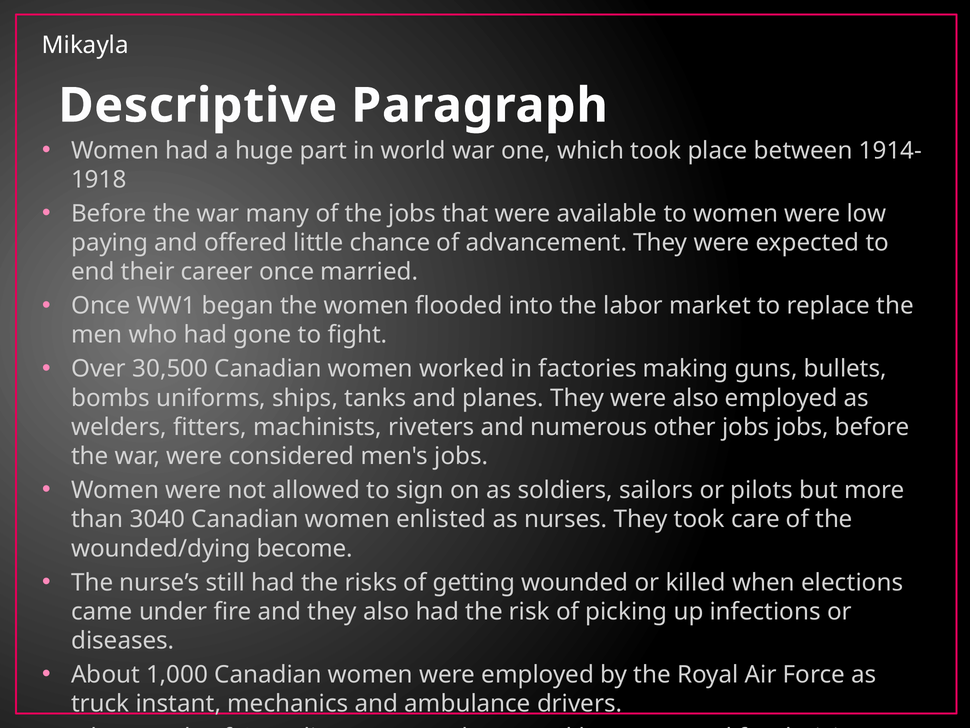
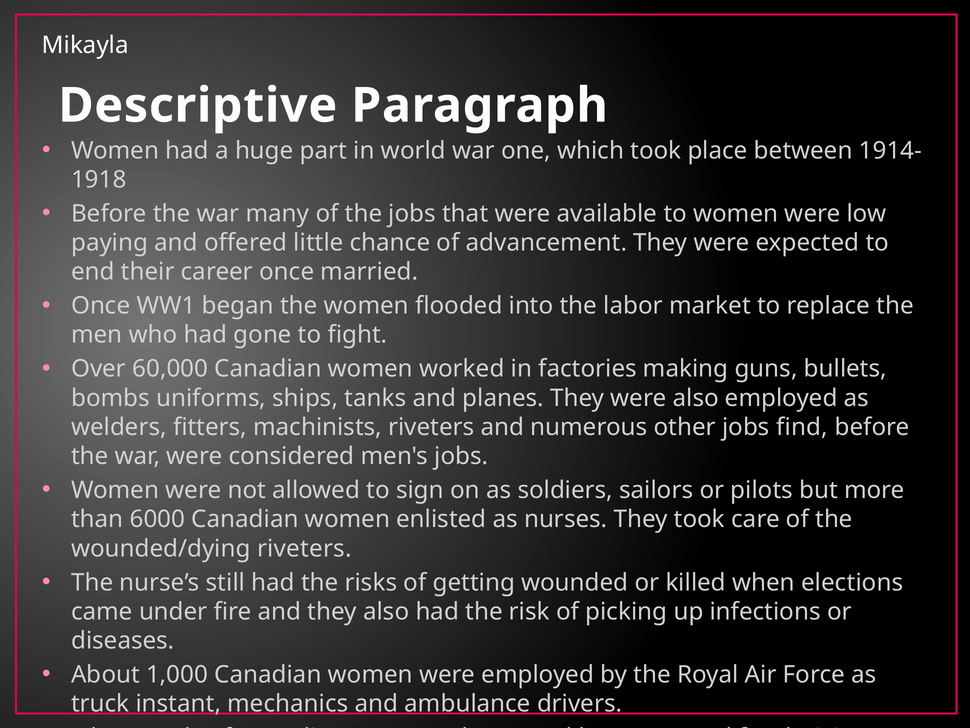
30,500: 30,500 -> 60,000 (170, 369)
jobs jobs: jobs -> find (802, 427)
3040: 3040 -> 6000 (157, 519)
wounded/dying become: become -> riveters (304, 548)
